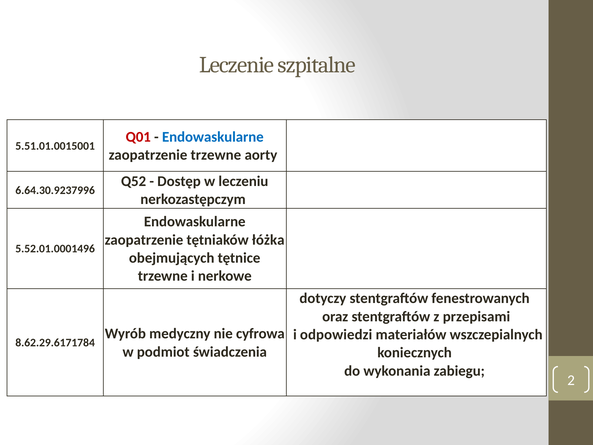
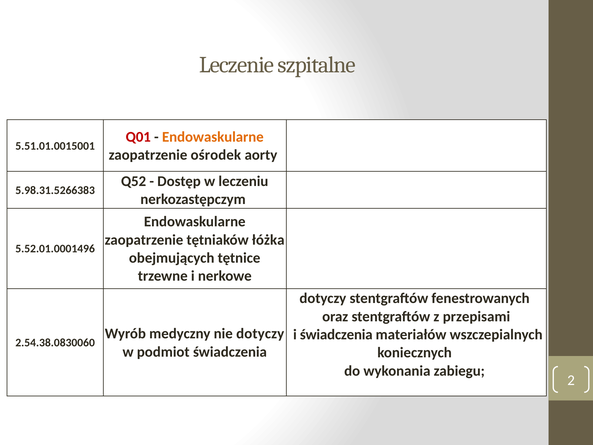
Endowaskularne colour: blue -> orange (213, 137)
zaopatrzenie trzewne: trzewne -> ośrodek (216, 155)
6.64.30.9237996: 6.64.30.9237996 -> 5.98.31.5266383 (55, 190)
nie cyfrowa: cyfrowa -> dotyczy (260, 334)
i odpowiedzi: odpowiedzi -> świadczenia (336, 334)
8.62.29.6171784: 8.62.29.6171784 -> 2.54.38.0830060 (55, 343)
